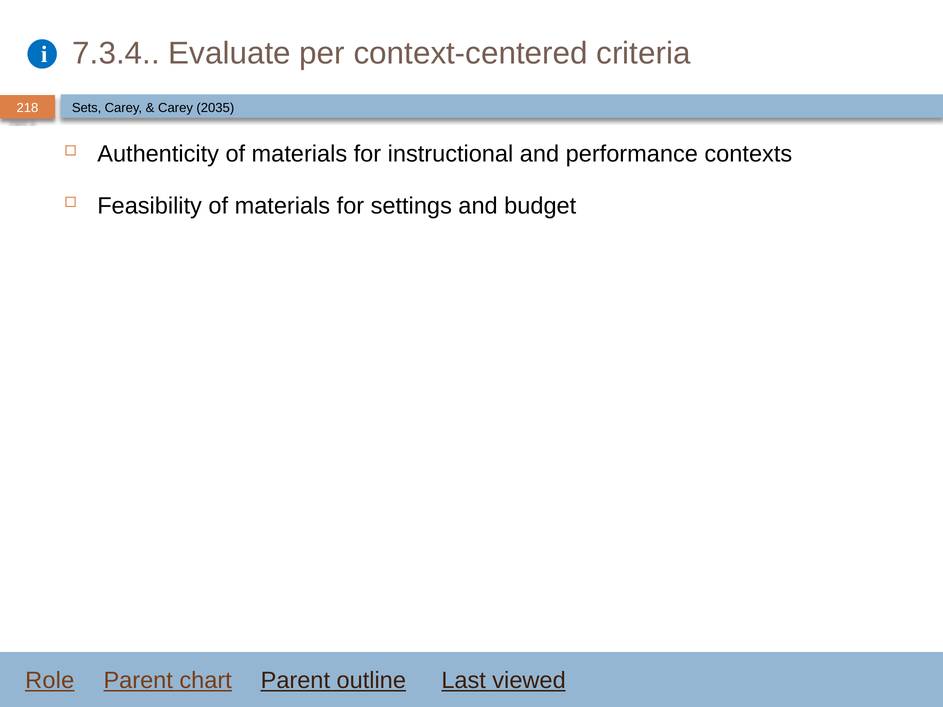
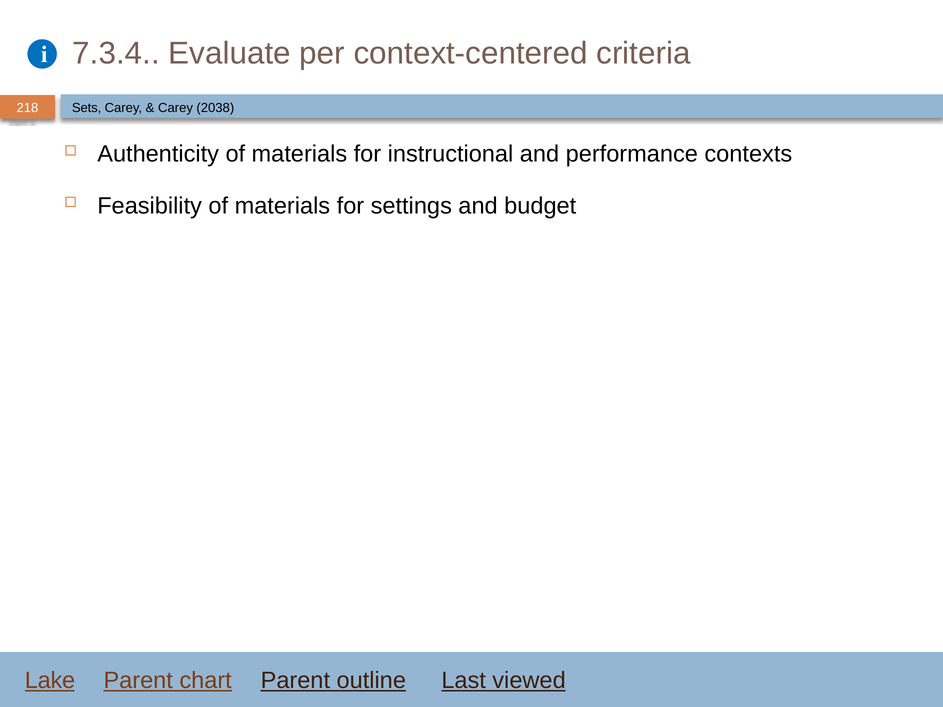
2035: 2035 -> 2038 (215, 108)
Role: Role -> Lake (50, 680)
